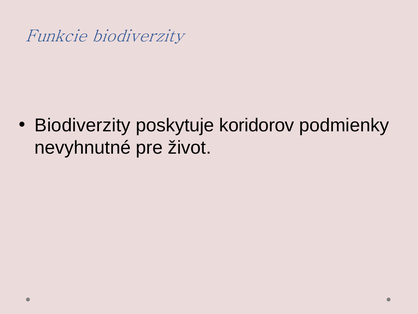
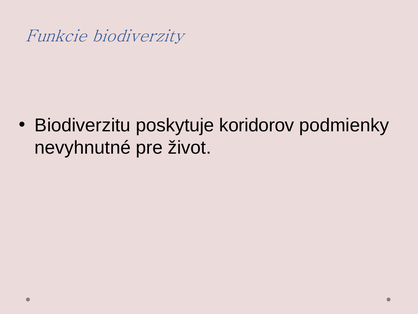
Biodiverzity: Biodiverzity -> Biodiverzitu (83, 125)
